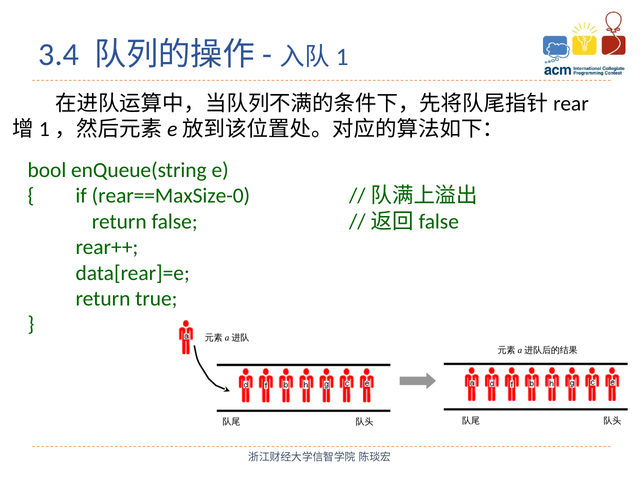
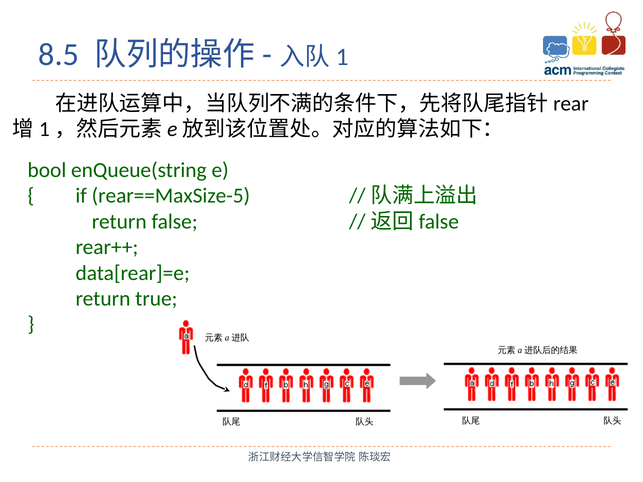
3.4: 3.4 -> 8.5 (59, 55)
rear==MaxSize-0: rear==MaxSize-0 -> rear==MaxSize-5 (171, 196)
